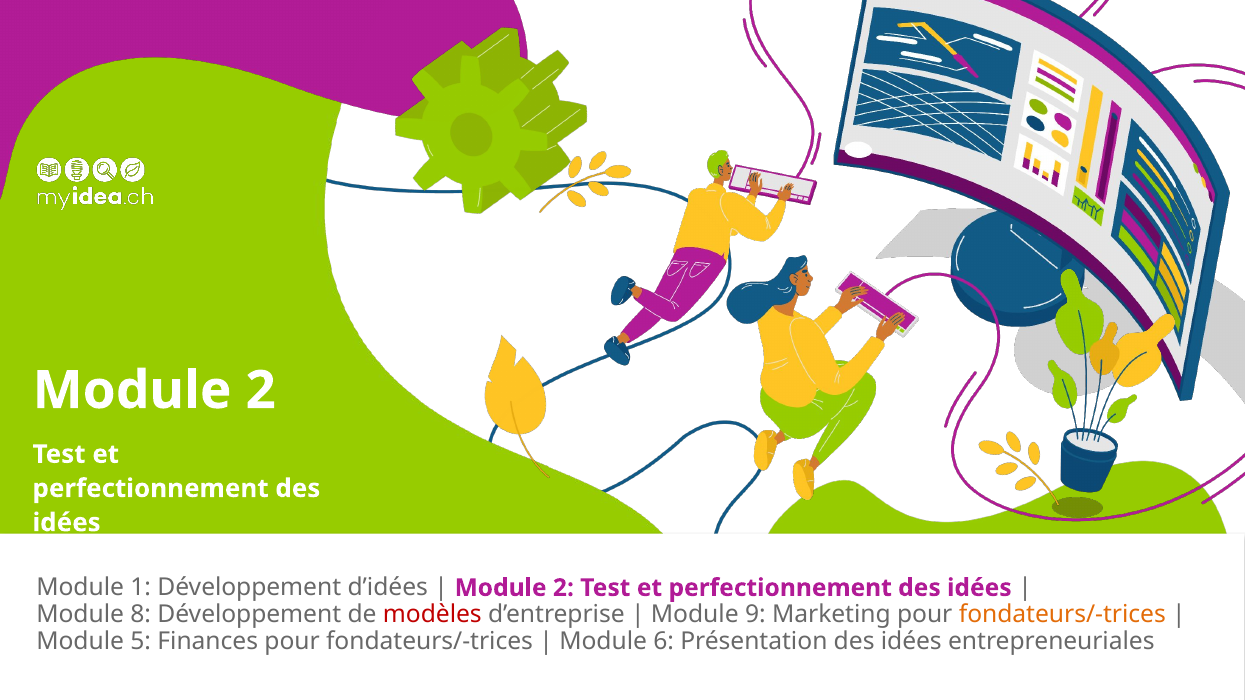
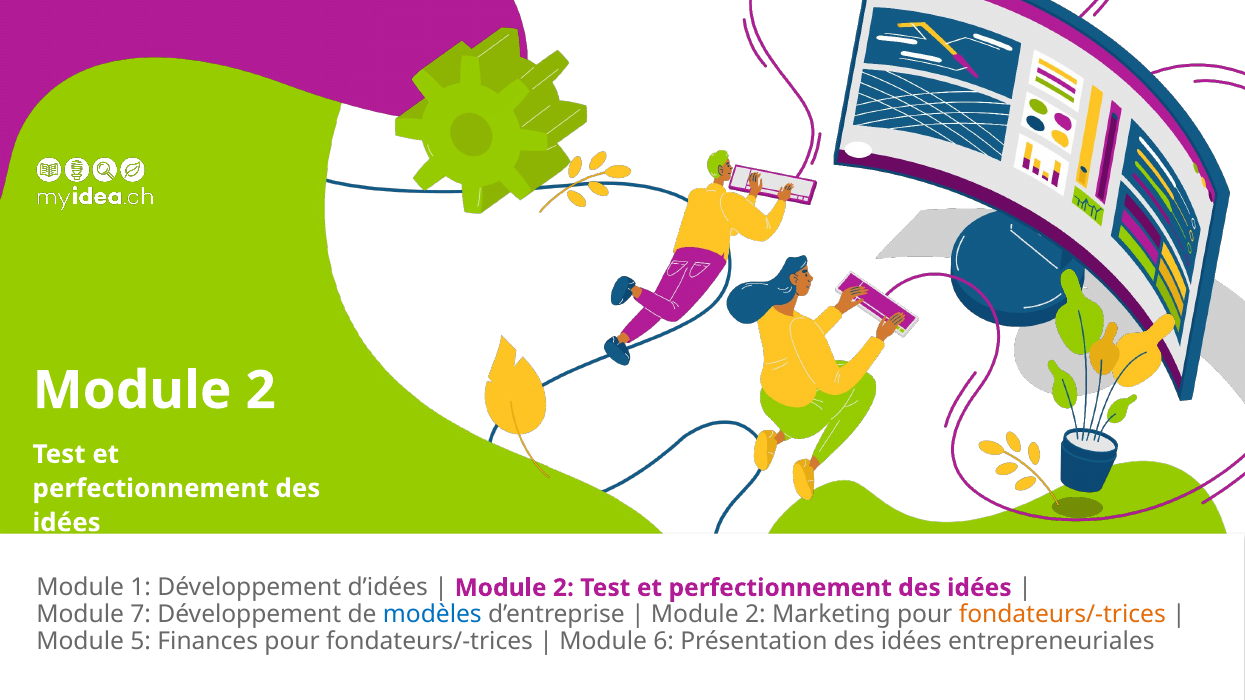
8: 8 -> 7 (141, 615)
modèles colour: red -> blue (432, 615)
9: 9 -> 2 (755, 615)
